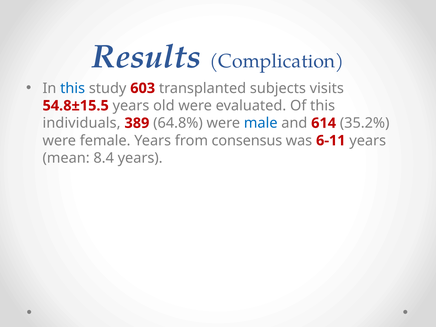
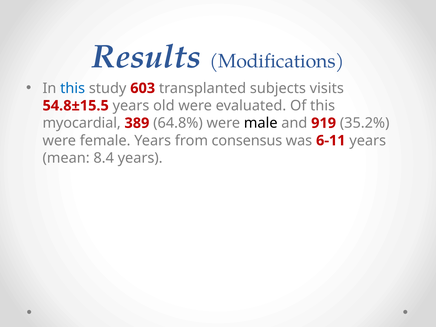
Complication: Complication -> Modifications (277, 61)
individuals: individuals -> myocardial (82, 123)
male colour: blue -> black (261, 123)
614: 614 -> 919 (324, 123)
